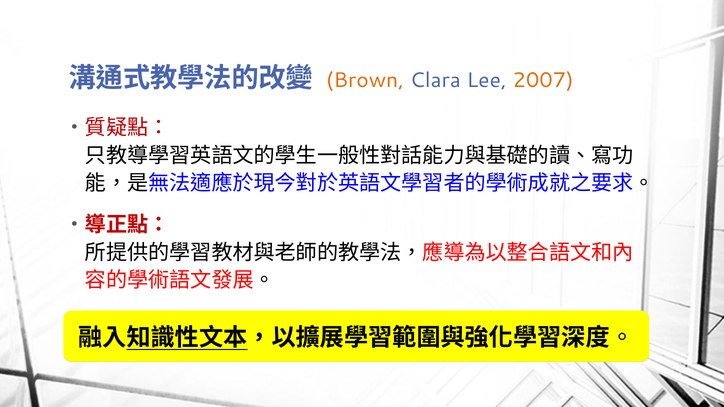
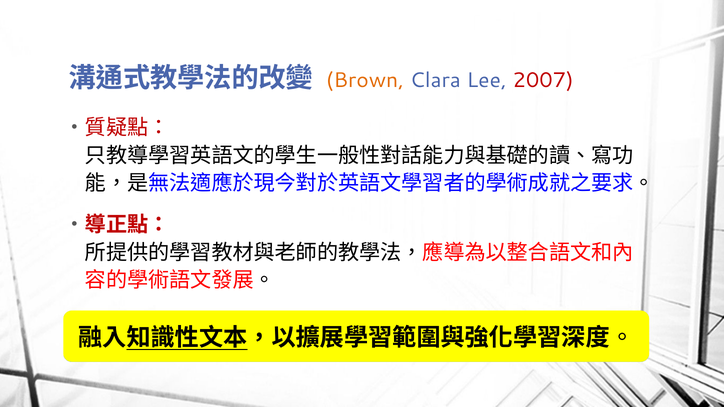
2007 colour: orange -> red (543, 80)
